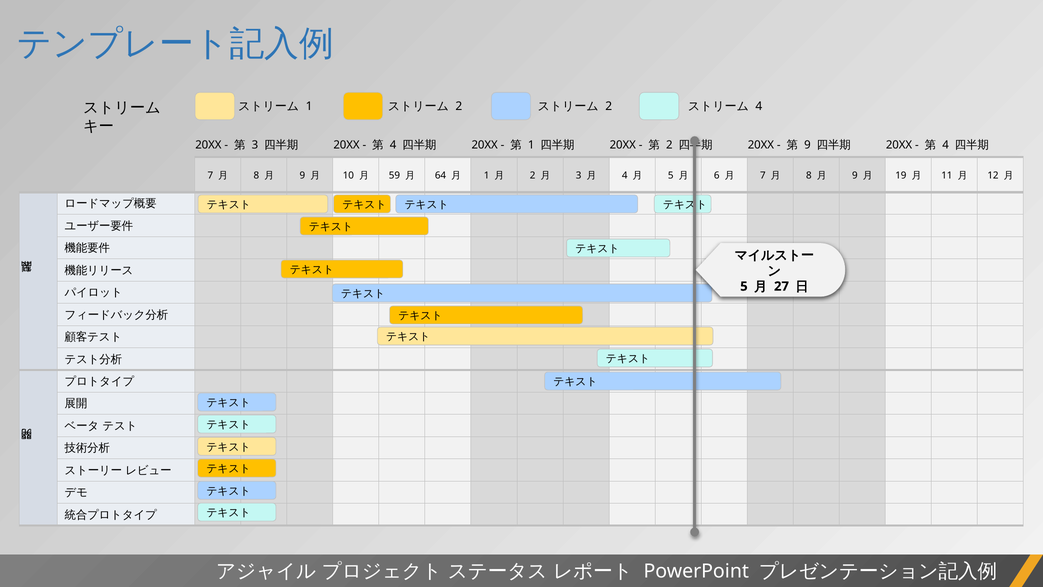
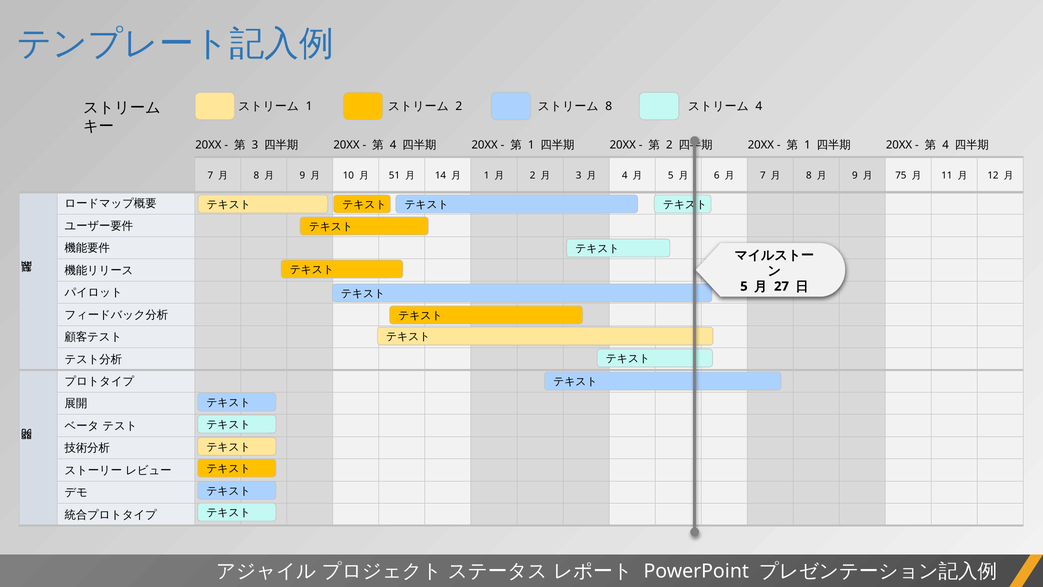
2: 2 -> 8 (609, 106)
9: 9 -> 1 (807, 145)
59: 59 -> 51 (394, 175)
64: 64 -> 14 (440, 175)
19: 19 -> 75 (901, 175)
